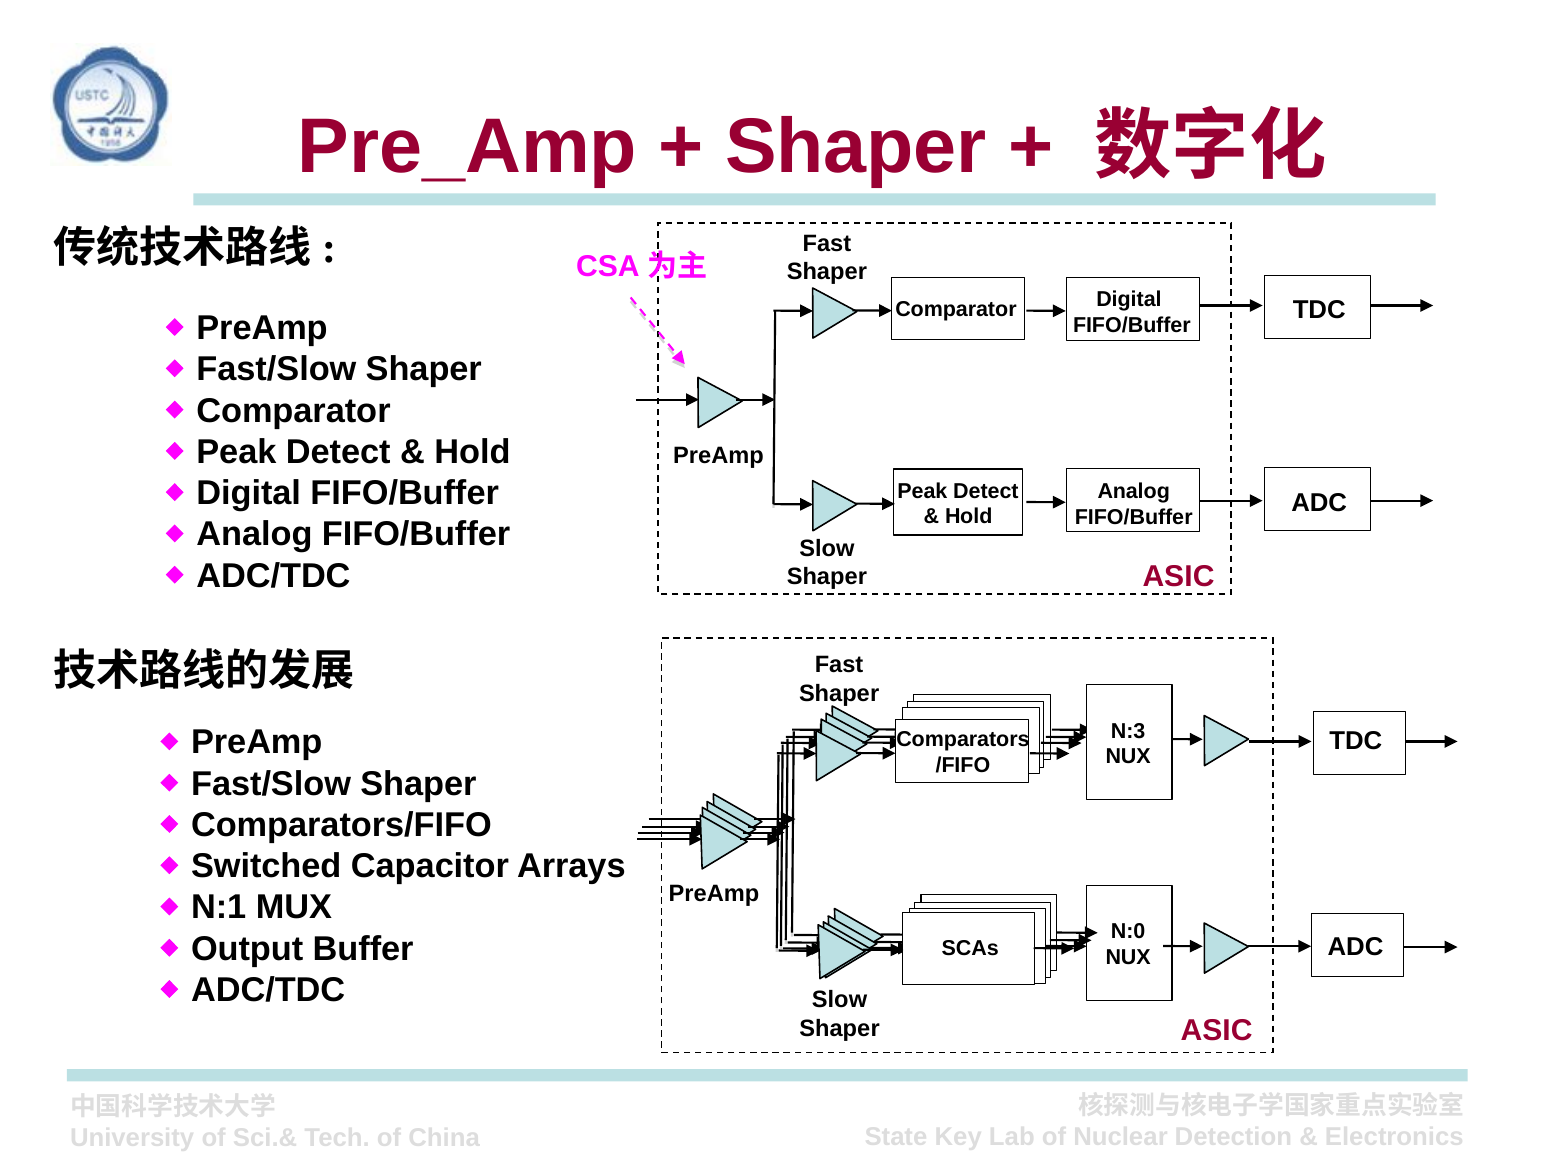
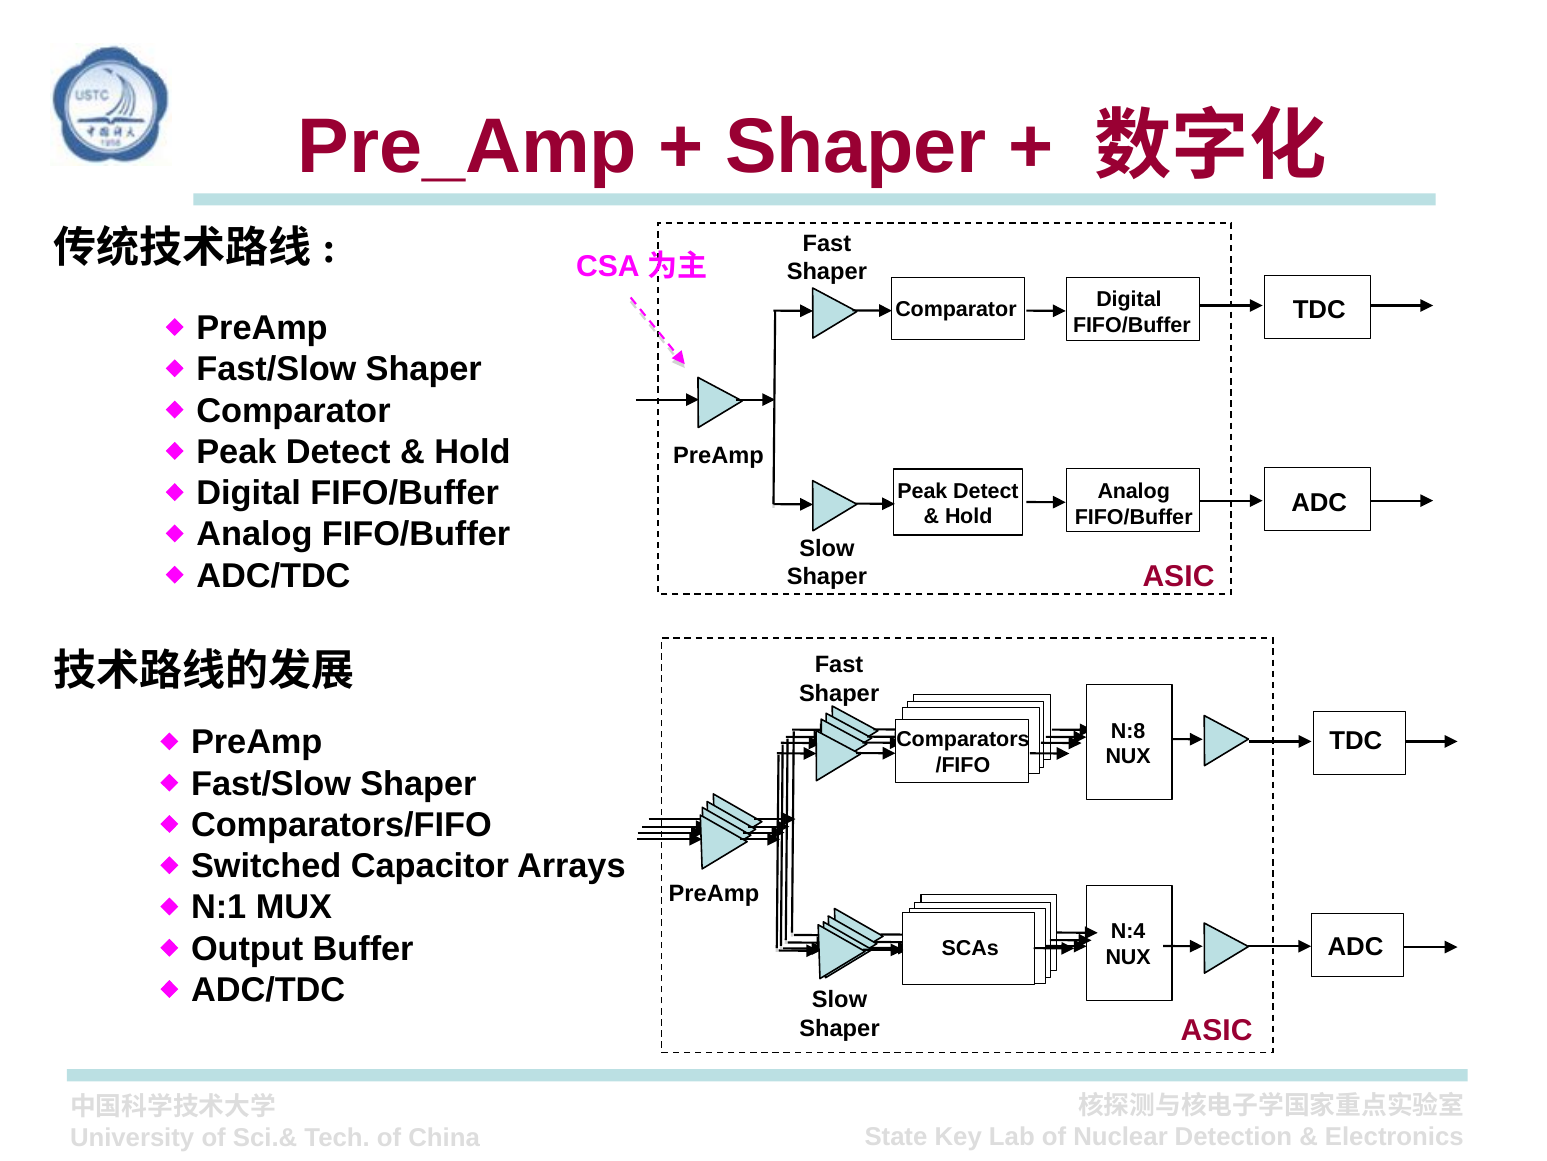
N:3: N:3 -> N:8 (1128, 730)
N:0: N:0 -> N:4 (1128, 931)
